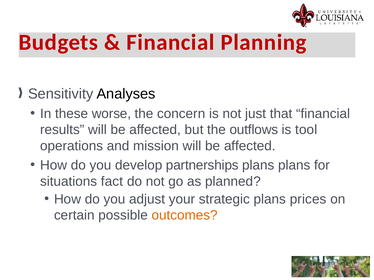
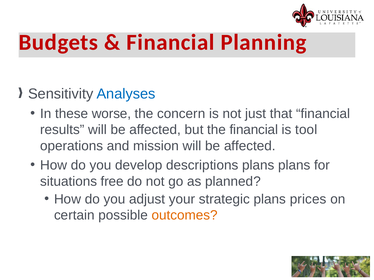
Analyses colour: black -> blue (126, 94)
the outflows: outflows -> financial (254, 130)
partnerships: partnerships -> descriptions (202, 165)
fact: fact -> free (112, 182)
